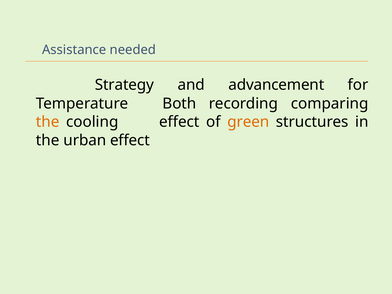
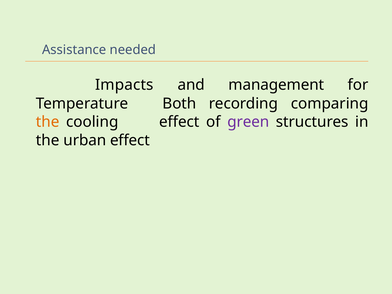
Strategy: Strategy -> Impacts (124, 85)
advancement: advancement -> management (276, 85)
green colour: orange -> purple (248, 122)
